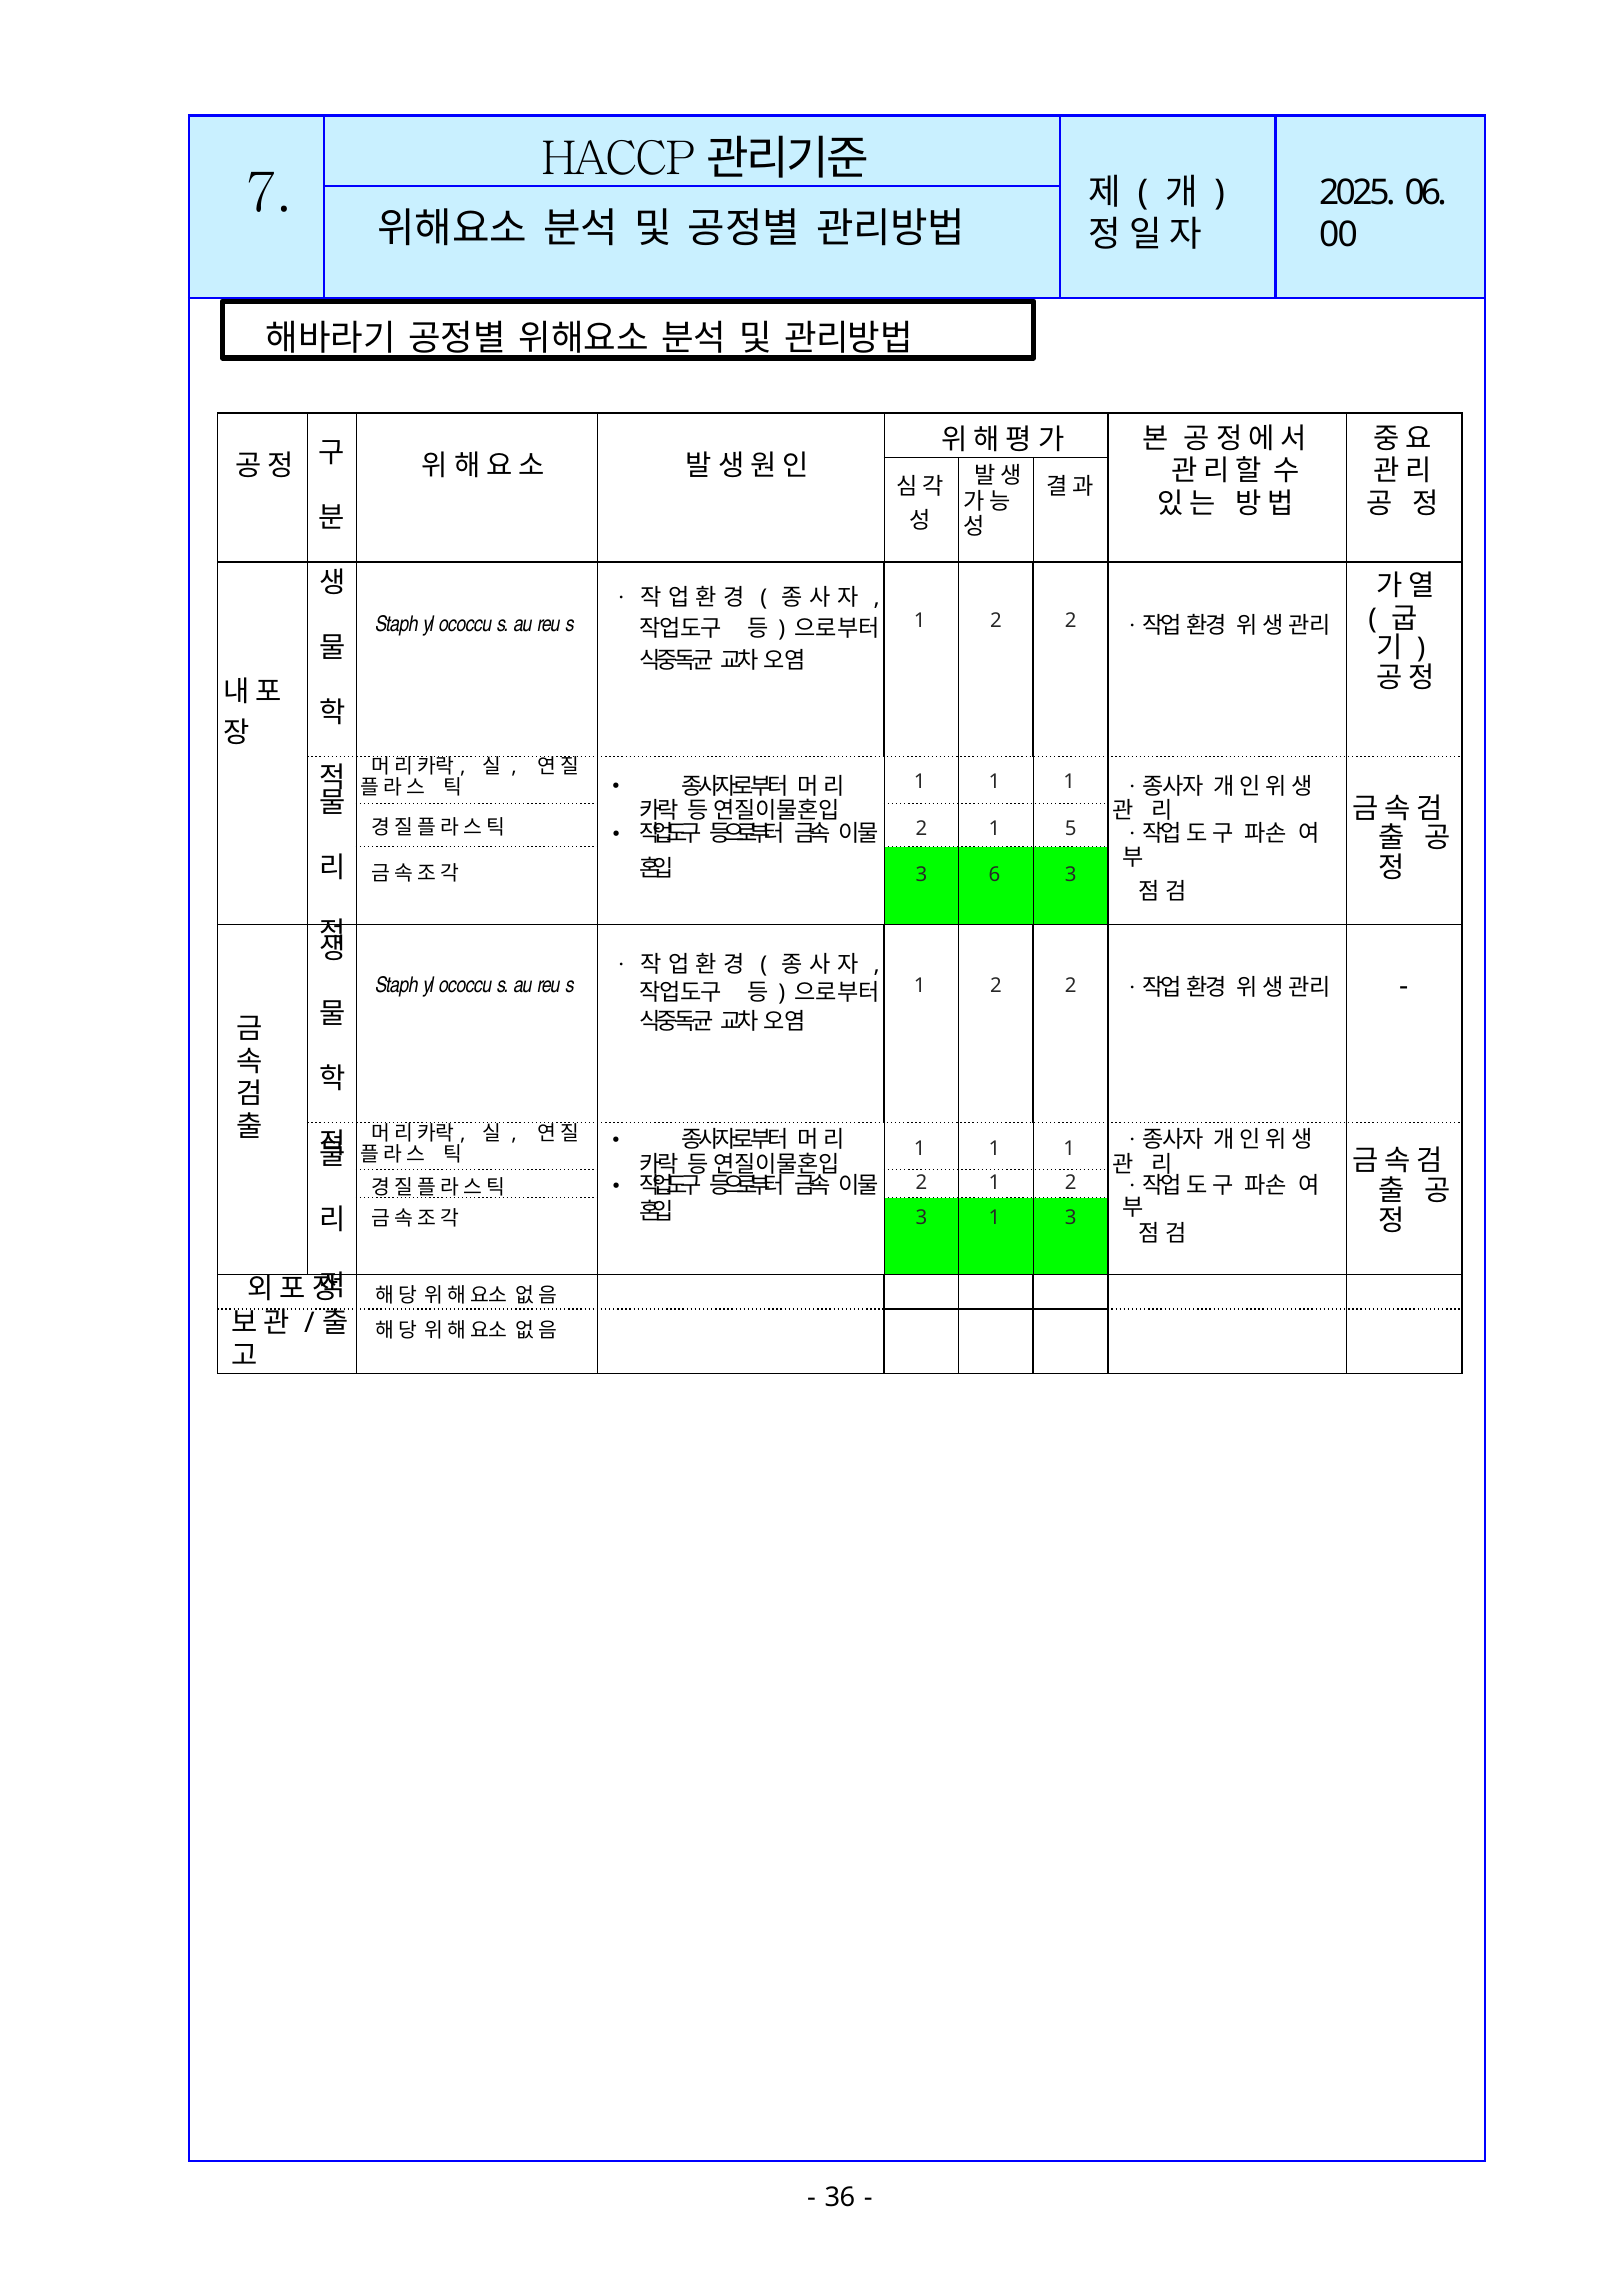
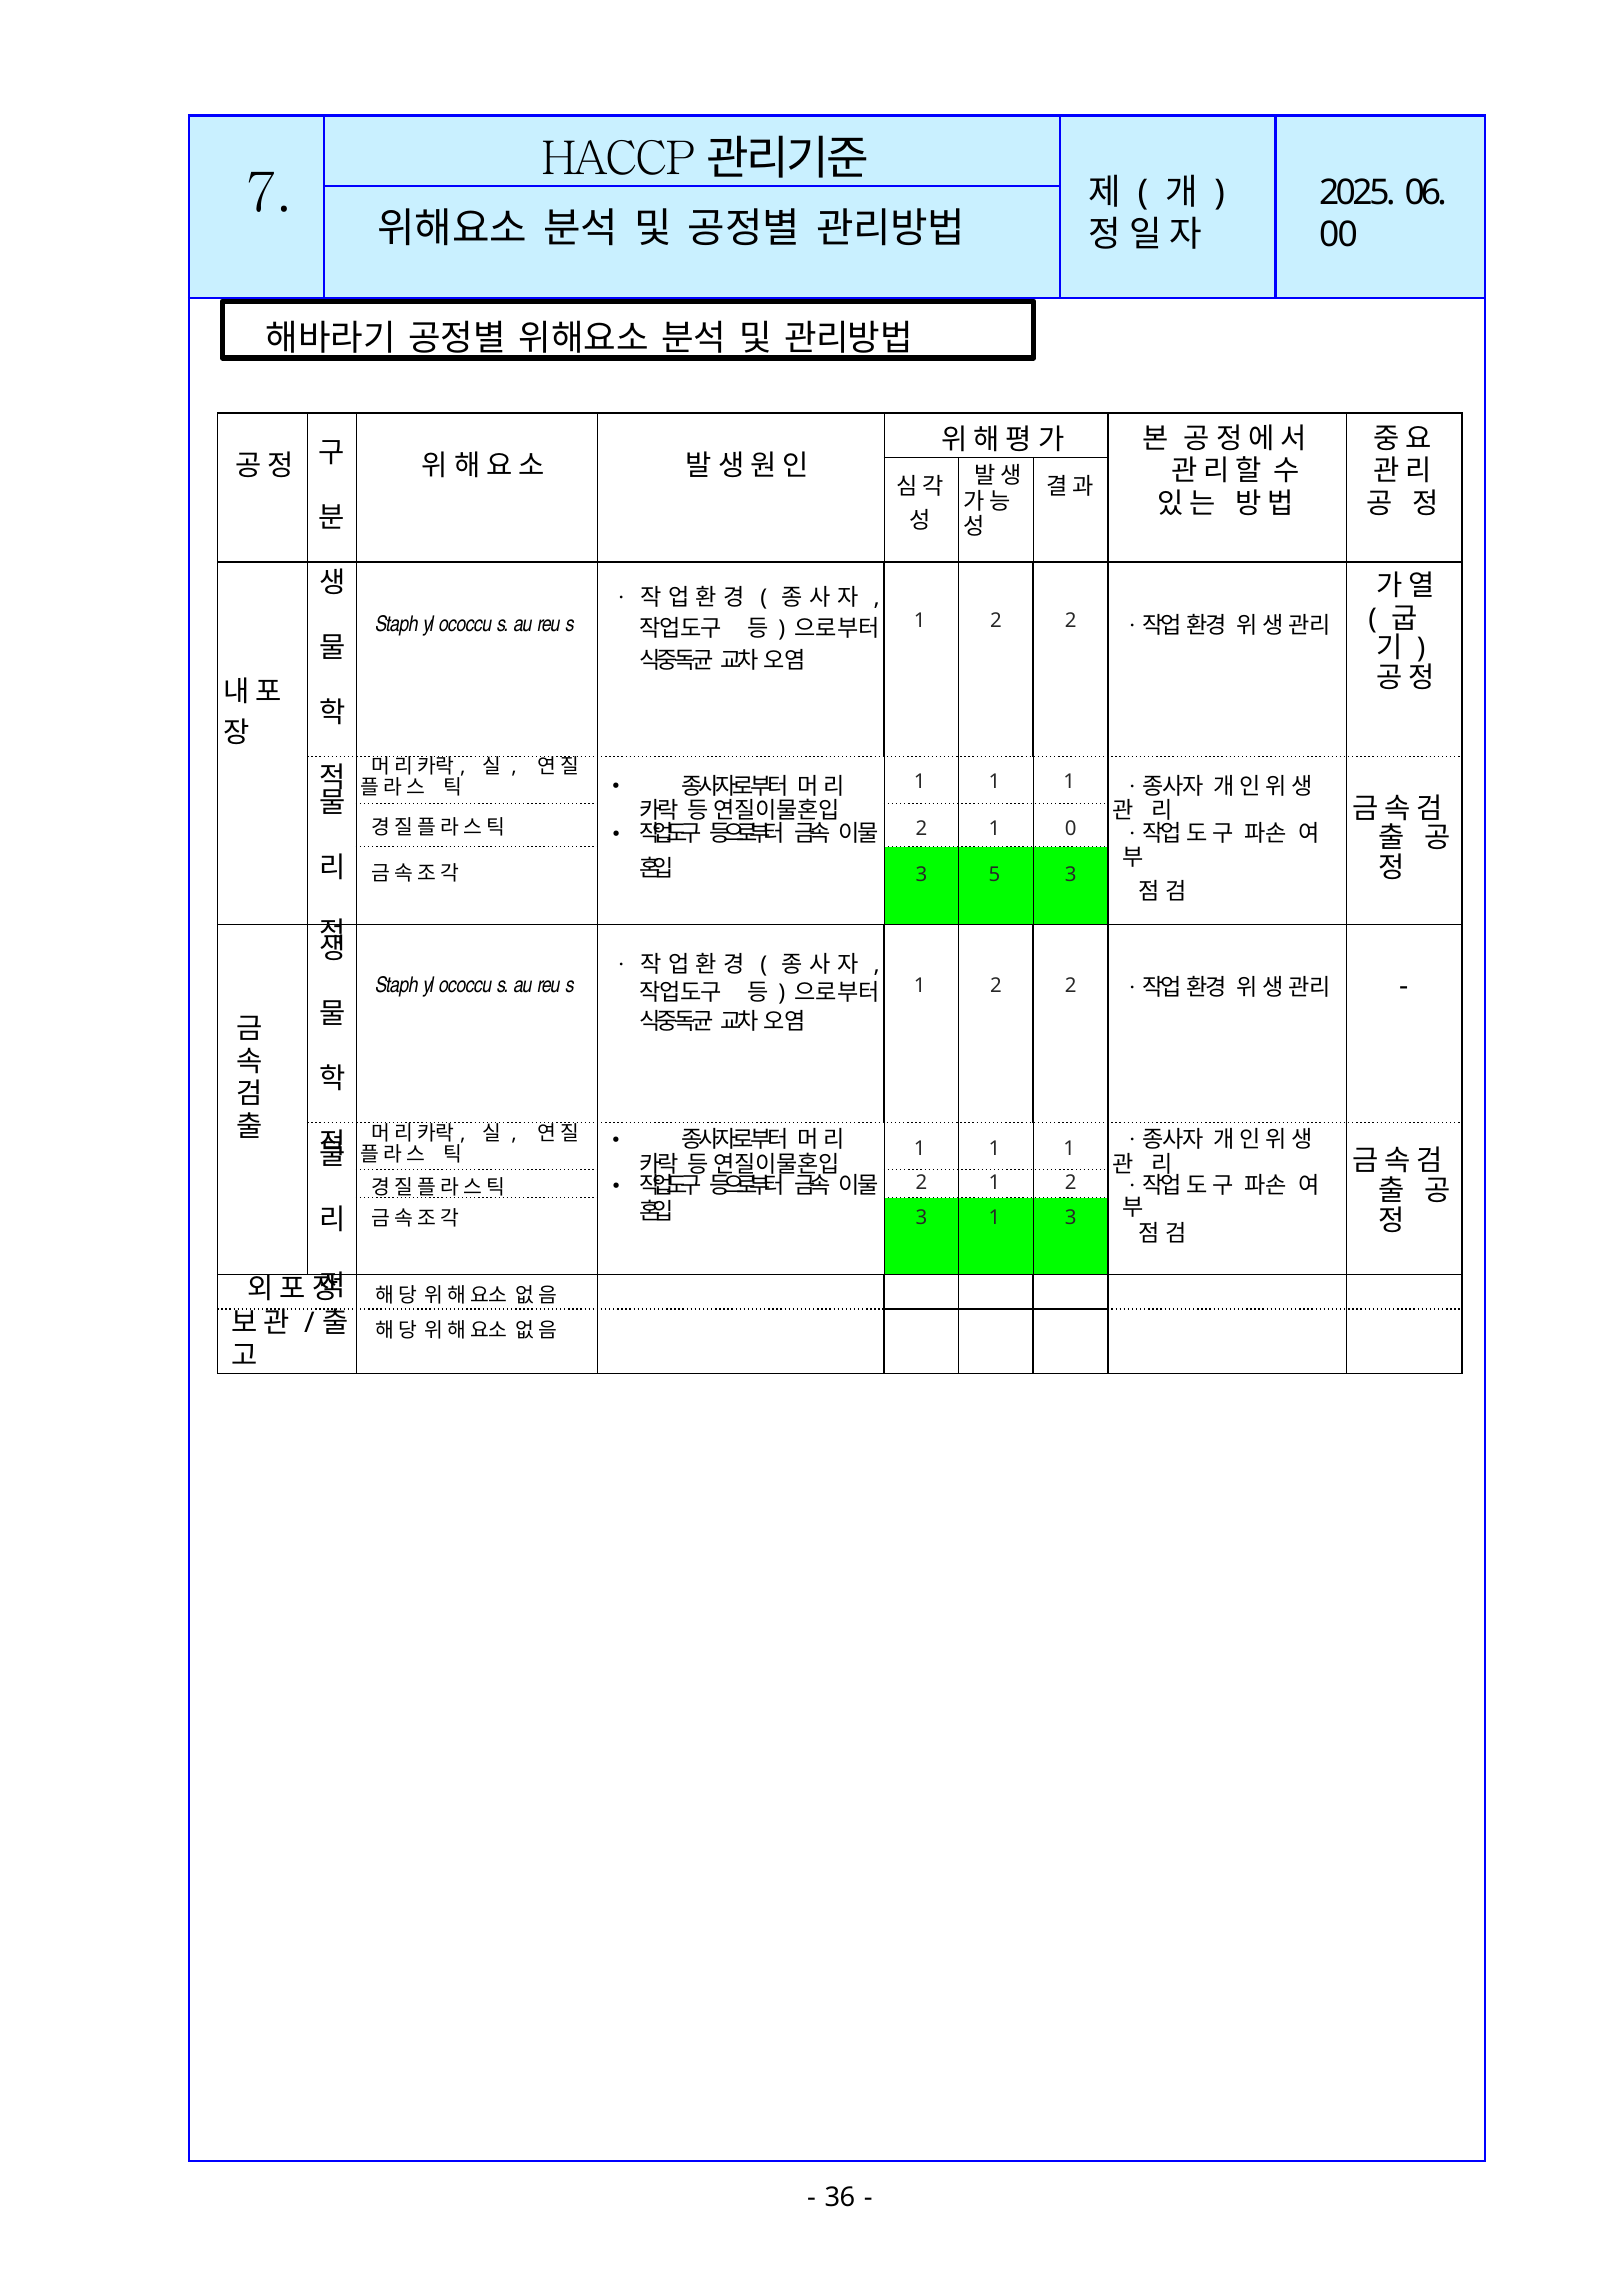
5: 5 -> 0 (1071, 829)
6: 6 -> 5 (994, 875)
